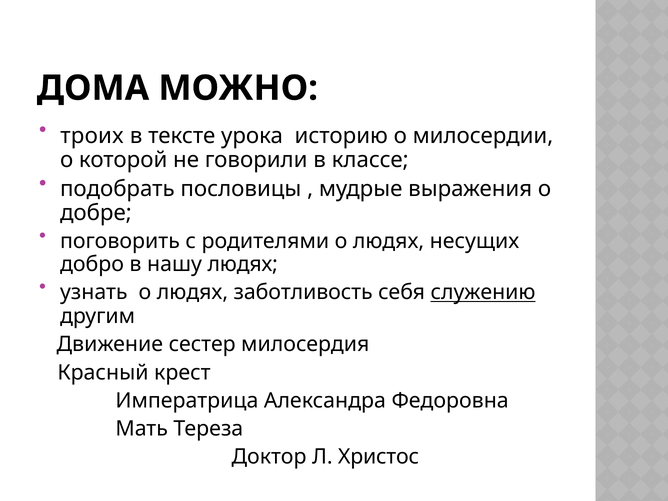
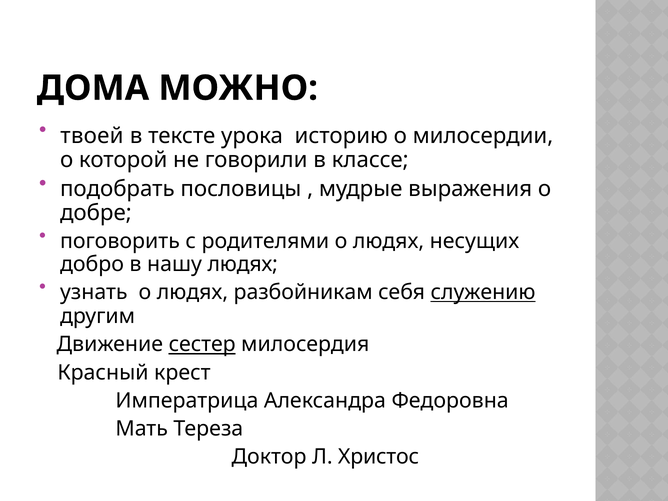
троих: троих -> твоей (92, 136)
заботливость: заботливость -> разбойникам (303, 292)
сестер underline: none -> present (202, 344)
